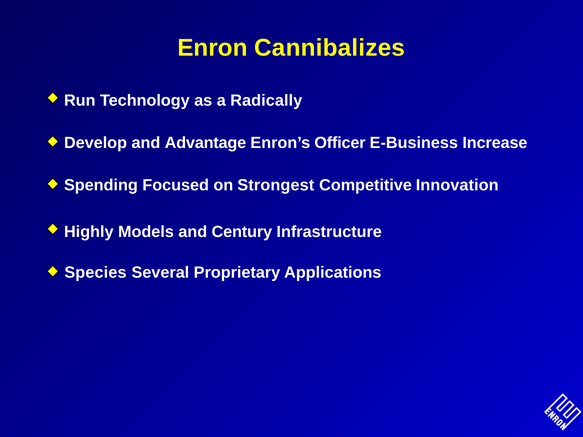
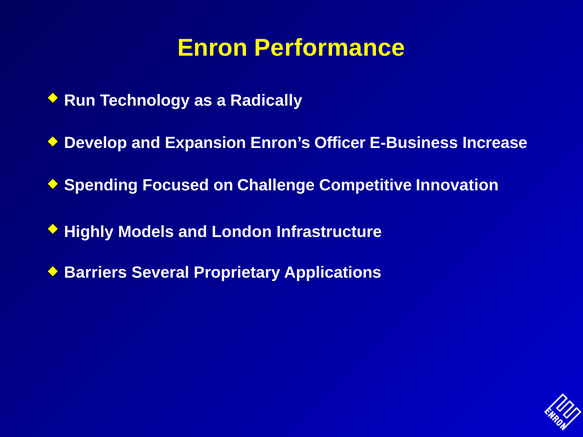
Cannibalizes: Cannibalizes -> Performance (330, 48)
Advantage: Advantage -> Expansion (205, 143)
Strongest: Strongest -> Challenge (276, 185)
Century: Century -> London (242, 232)
Species: Species -> Barriers (95, 273)
